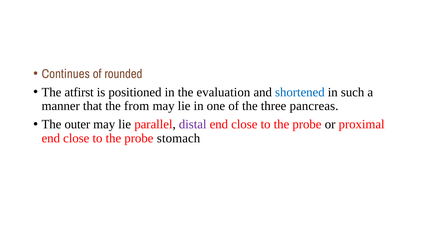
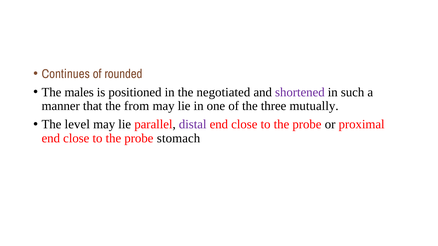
atfirst: atfirst -> males (79, 92)
evaluation: evaluation -> negotiated (223, 92)
shortened colour: blue -> purple (300, 92)
pancreas: pancreas -> mutually (314, 106)
outer: outer -> level (77, 125)
